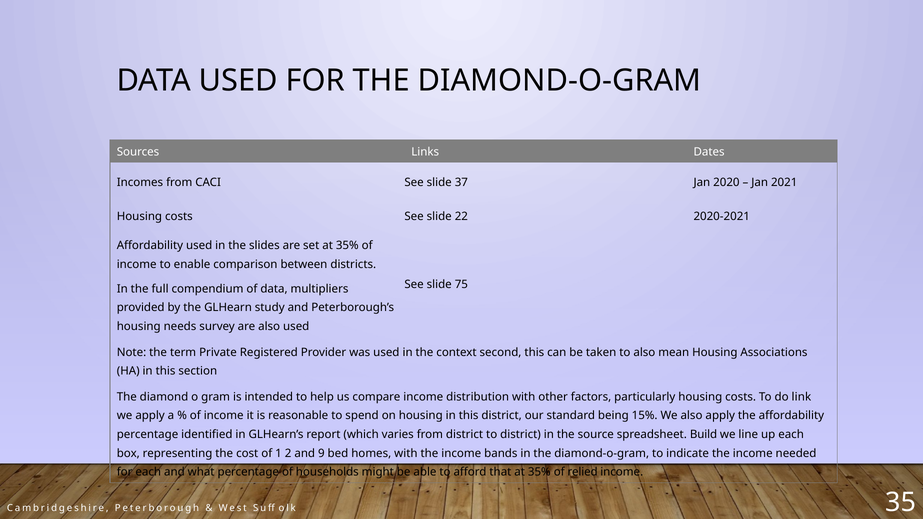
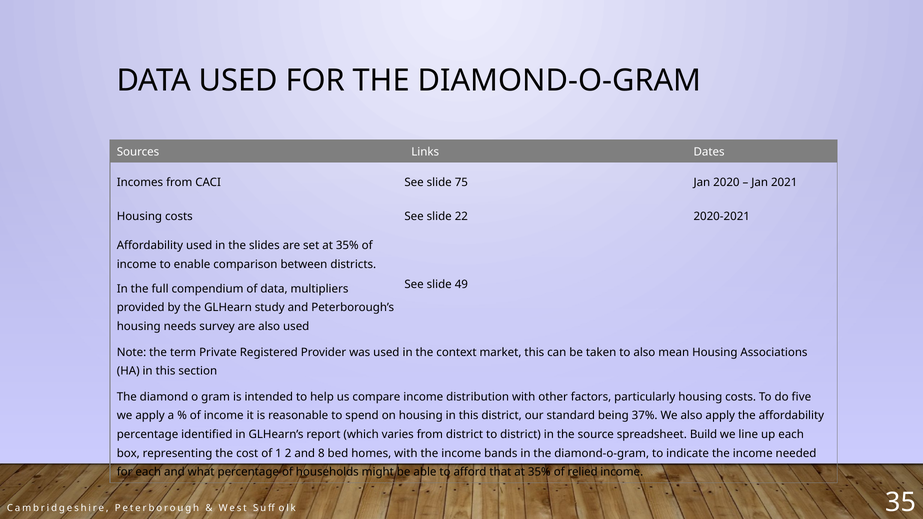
37: 37 -> 75 (461, 183)
75: 75 -> 49 (461, 284)
second: second -> market (501, 352)
link: link -> five (801, 397)
15%: 15% -> 37% (645, 416)
9: 9 -> 8 (321, 453)
